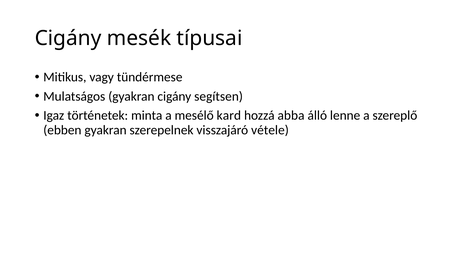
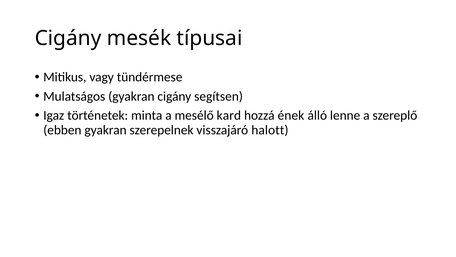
abba: abba -> ének (291, 115)
vétele: vétele -> halott (270, 130)
